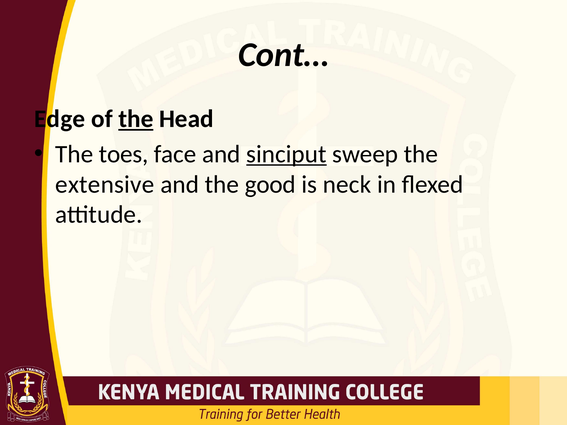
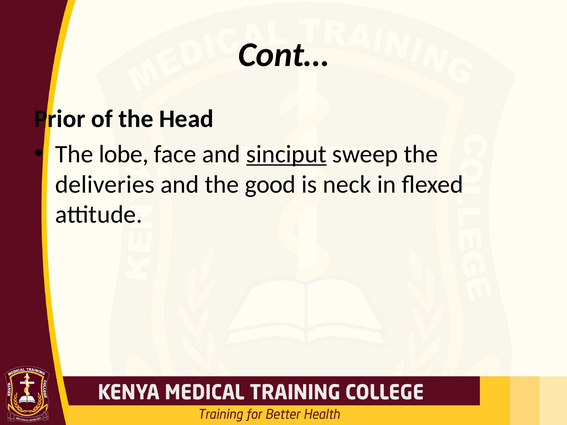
Edge: Edge -> Prior (60, 119)
the underline: present -> none (136, 119)
toes: toes -> lobe (124, 154)
extensive: extensive -> deliveries (105, 185)
